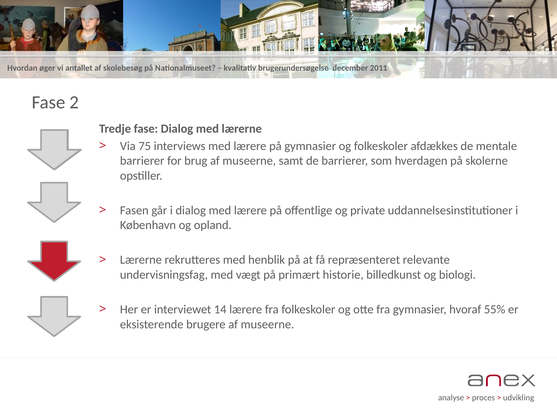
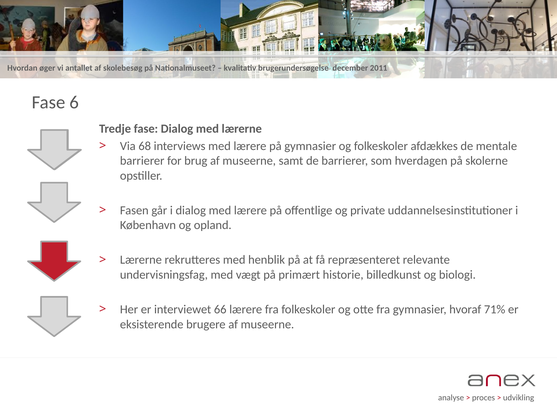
2: 2 -> 6 (74, 102)
75: 75 -> 68 (145, 146)
14: 14 -> 66 (220, 309)
55%: 55% -> 71% (495, 309)
